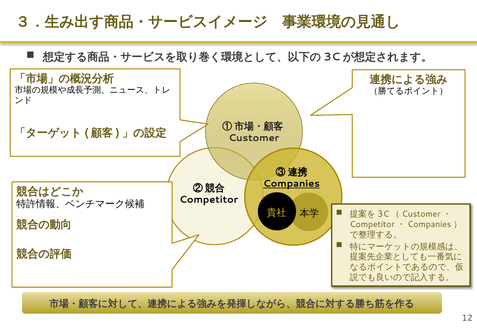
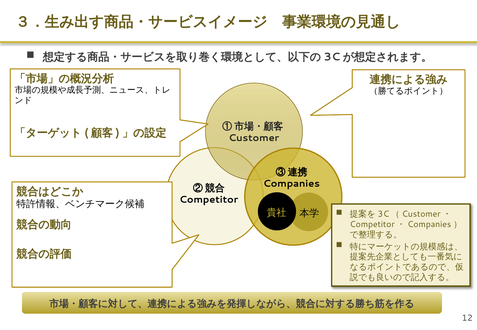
Companies underline: present -> none (291, 184)
